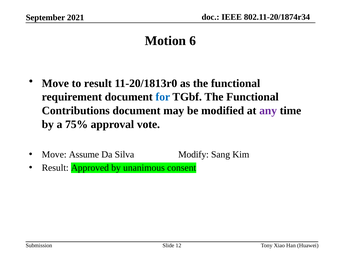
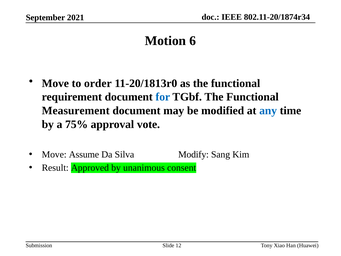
to result: result -> order (98, 83)
Contributions: Contributions -> Measurement (76, 110)
any colour: purple -> blue (268, 110)
